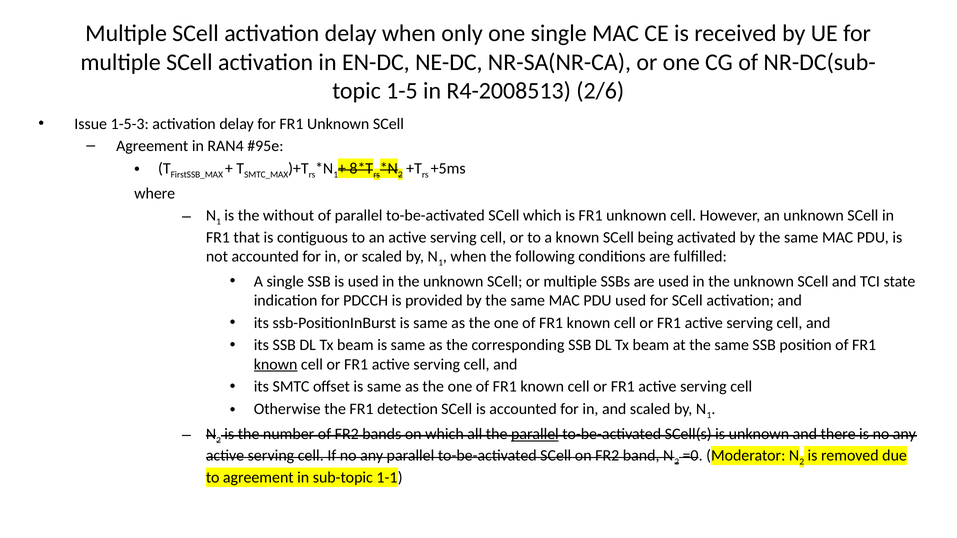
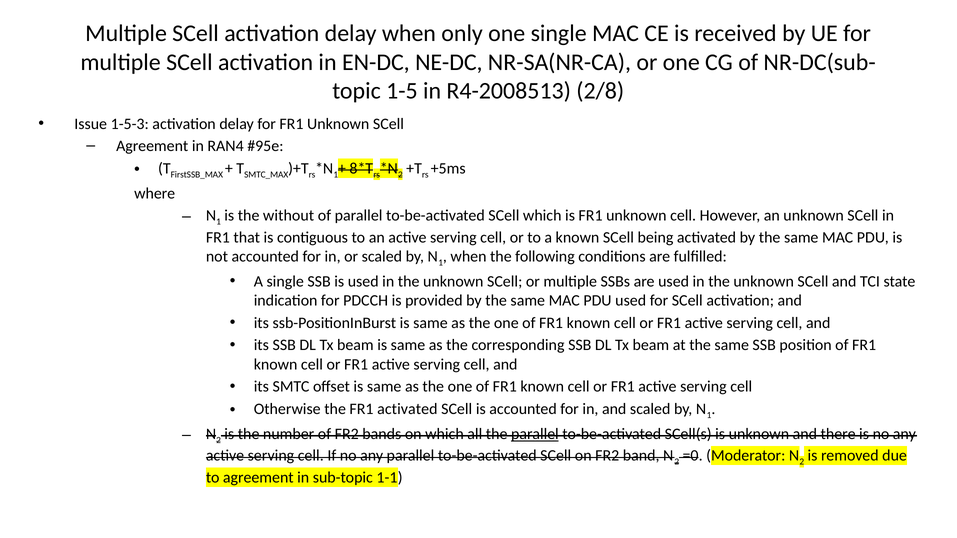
2/6: 2/6 -> 2/8 (600, 91)
known underline: present -> none (276, 365)
FR1 detection: detection -> activated (407, 409)
